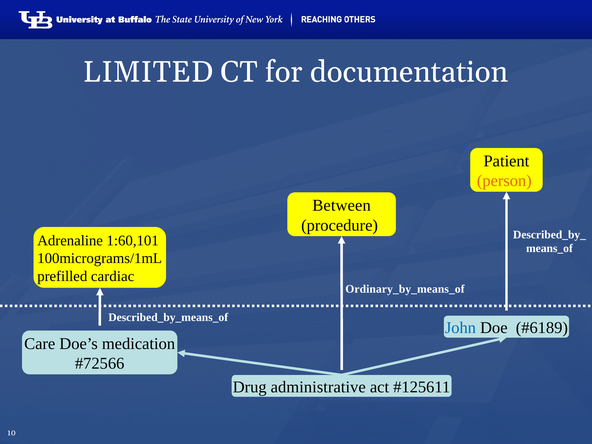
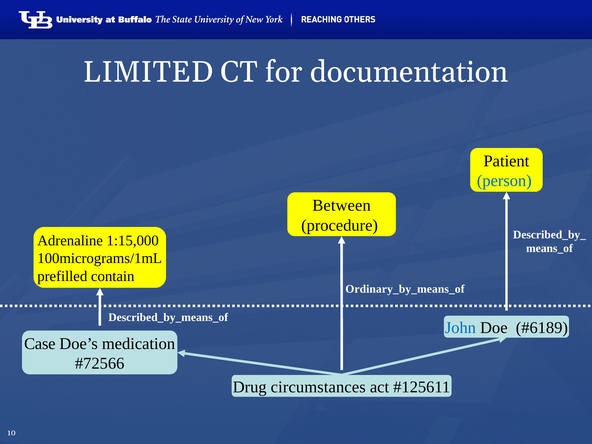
person colour: orange -> blue (504, 181)
1:60,101: 1:60,101 -> 1:15,000 (133, 241)
cardiac: cardiac -> contain (113, 276)
Care: Care -> Case (40, 344)
administrative: administrative -> circumstances (318, 387)
